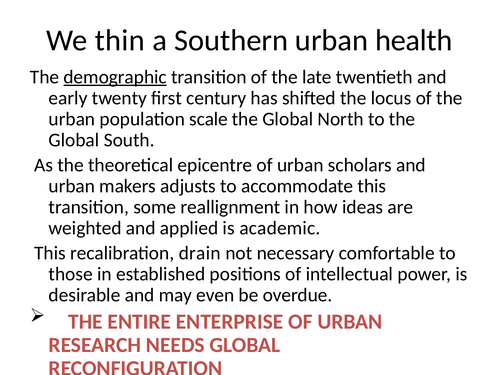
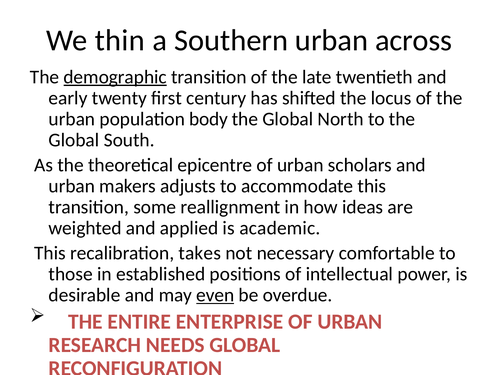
health: health -> across (414, 40)
scale: scale -> body (208, 119)
drain: drain -> takes (200, 253)
even underline: none -> present (215, 294)
